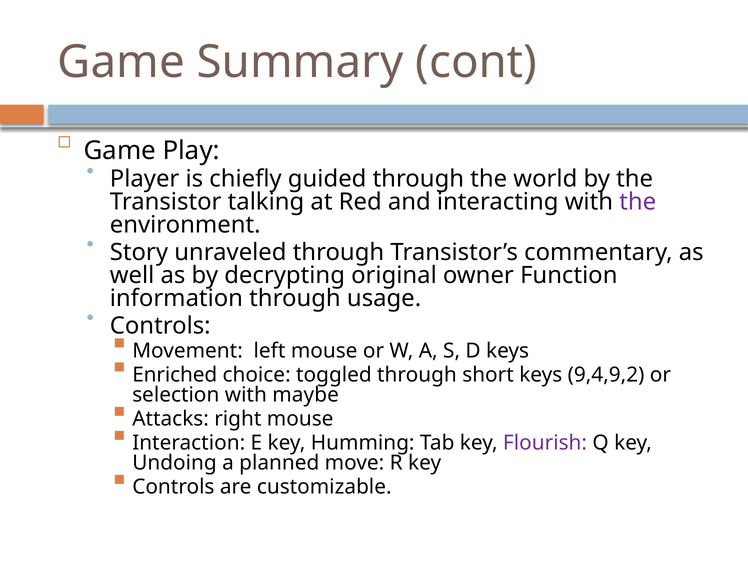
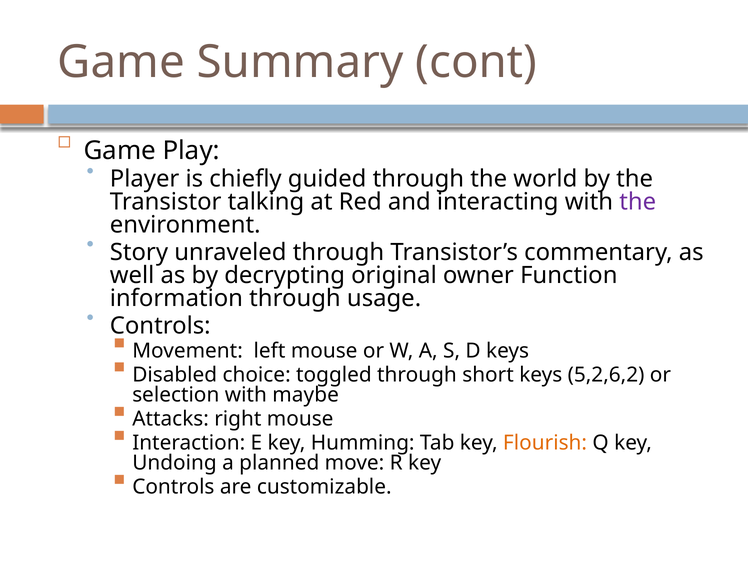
Enriched: Enriched -> Disabled (175, 375)
9,4,9,2: 9,4,9,2 -> 5,2,6,2 (606, 375)
Flourish colour: purple -> orange (545, 443)
